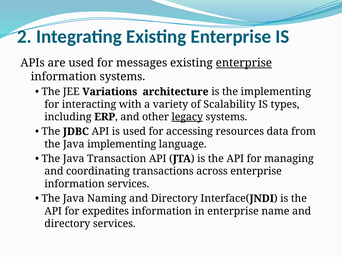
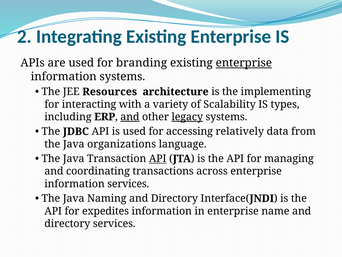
messages: messages -> branding (142, 63)
Variations: Variations -> Resources (110, 92)
and underline: none -> present (130, 117)
resources: resources -> relatively (240, 131)
Java implementing: implementing -> organizations (122, 144)
API underline: none -> present (158, 158)
